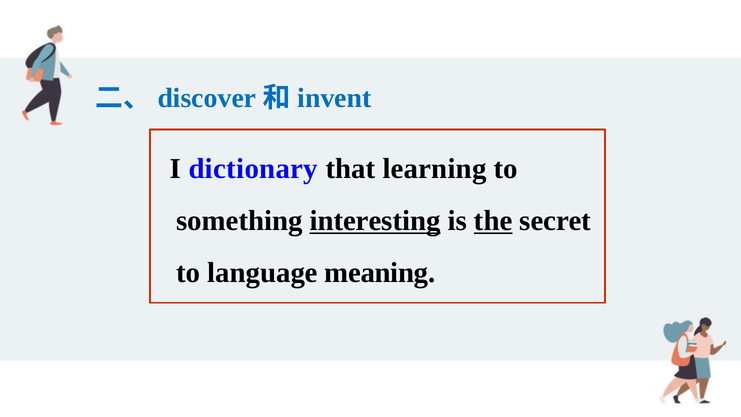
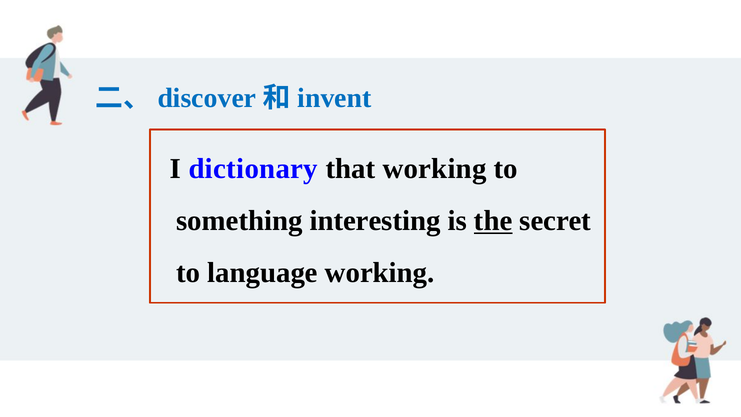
that learning: learning -> working (435, 169)
interesting underline: present -> none (375, 221)
language meaning: meaning -> working (380, 273)
